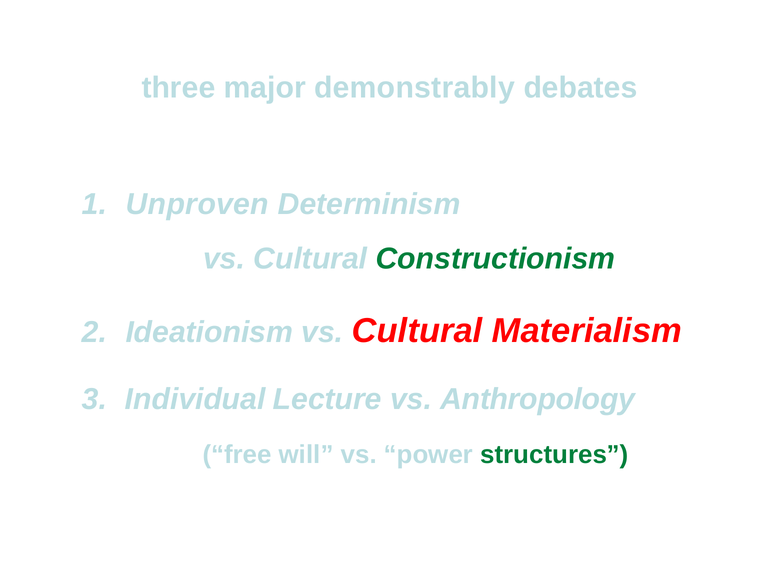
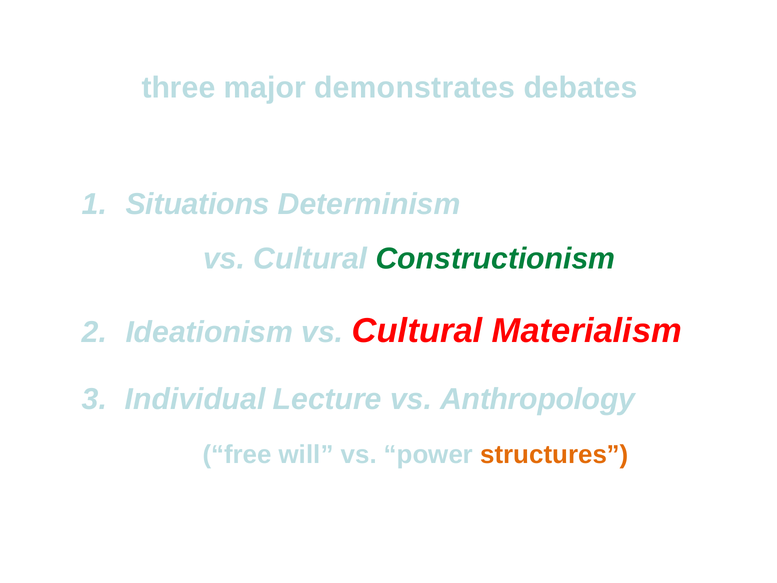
demonstrably: demonstrably -> demonstrates (414, 88)
Unproven: Unproven -> Situations (198, 204)
structures colour: green -> orange (554, 455)
